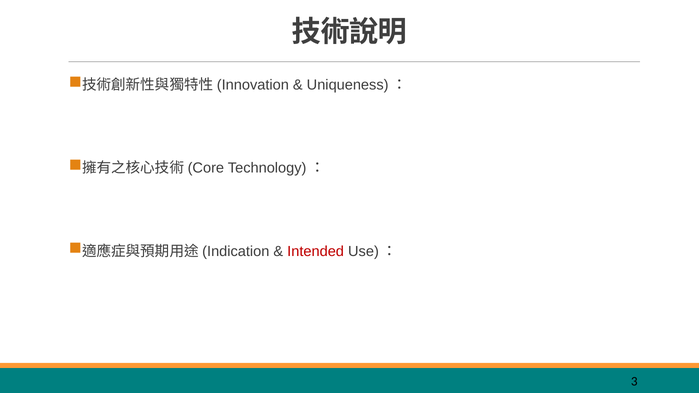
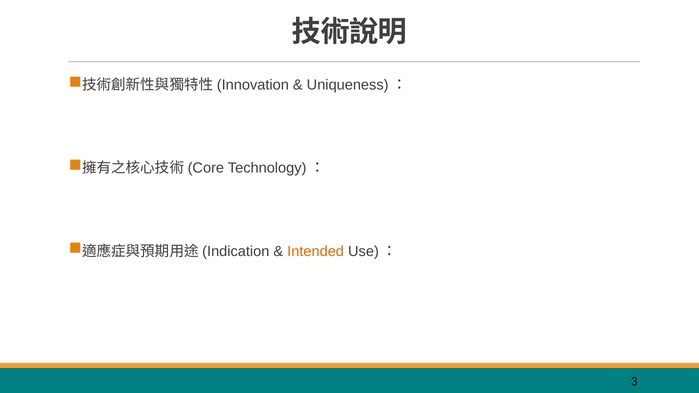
Intended colour: red -> orange (316, 251)
